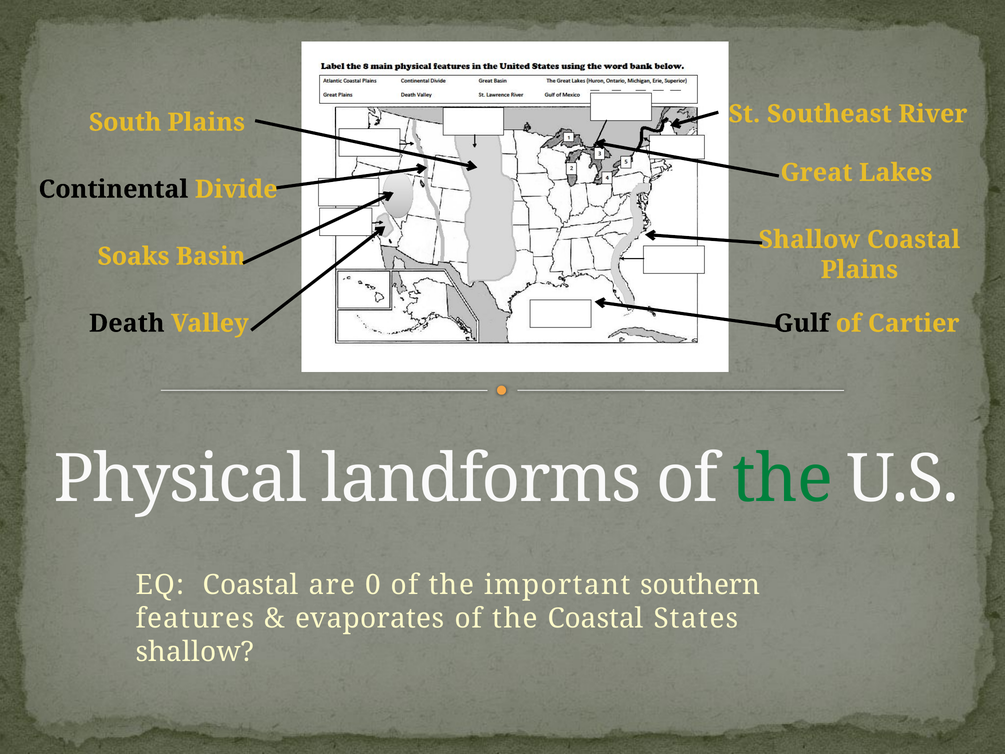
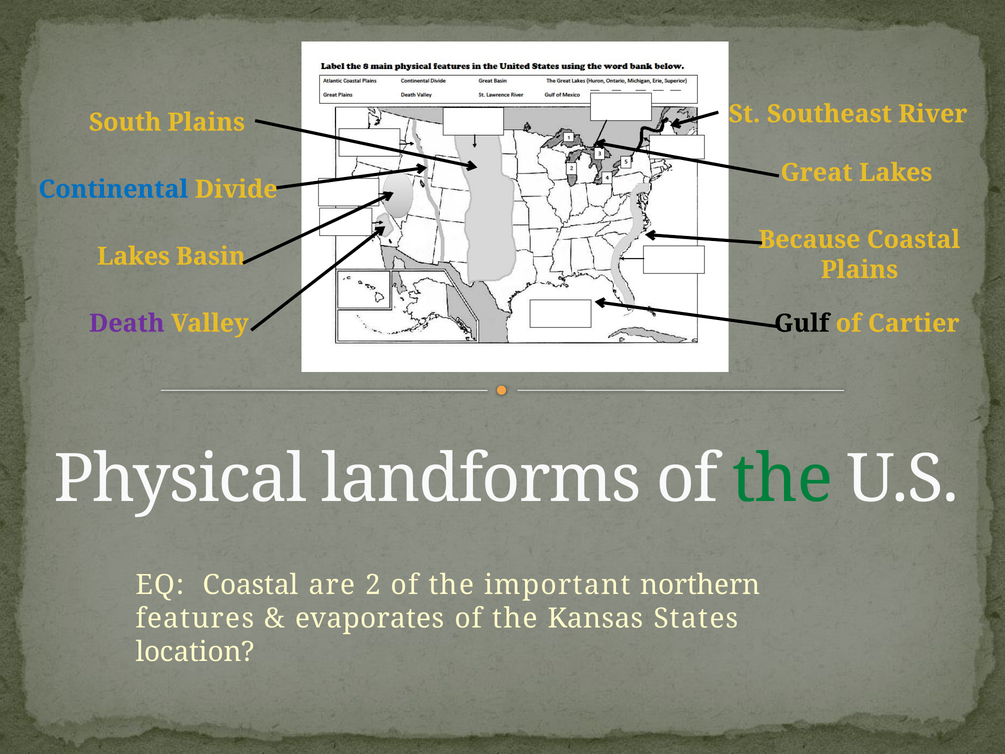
Continental colour: black -> blue (113, 189)
Shallow: Shallow -> Because (809, 240)
Soaks: Soaks -> Lakes (134, 256)
Death colour: black -> purple (127, 323)
0: 0 -> 2 (373, 585)
southern: southern -> northern (700, 585)
the Coastal: Coastal -> Kansas (595, 618)
shallow: shallow -> location (195, 652)
